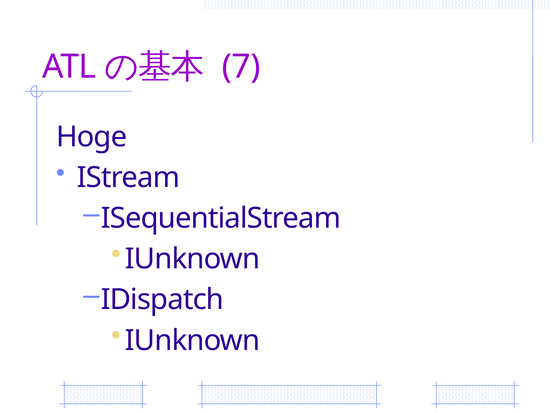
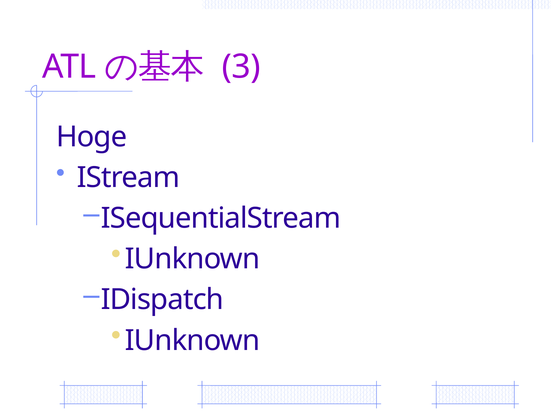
7: 7 -> 3 (241, 67)
